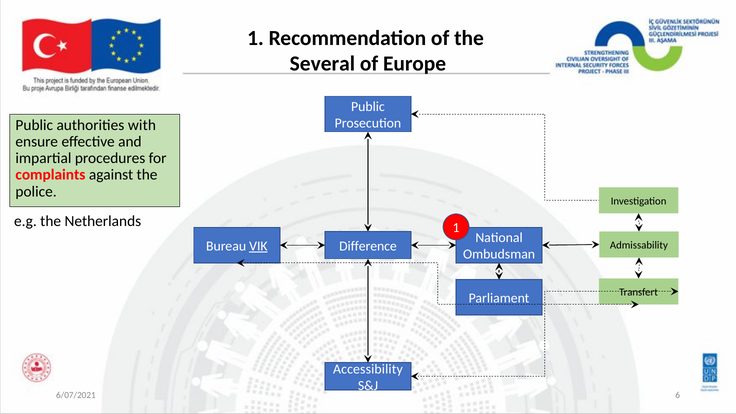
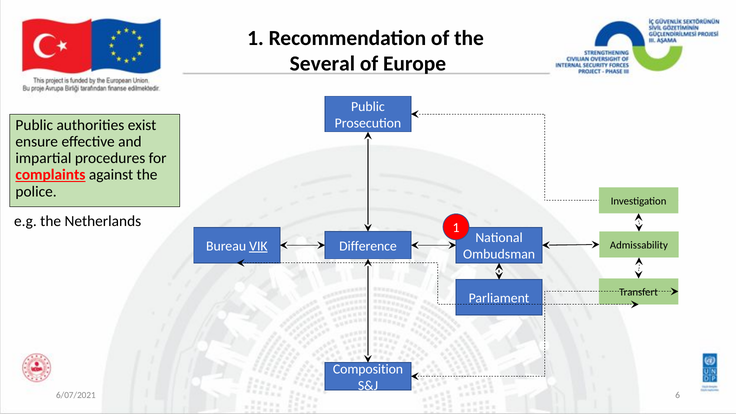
with: with -> exist (142, 125)
complaints underline: none -> present (50, 175)
Accessibility: Accessibility -> Composition (368, 369)
